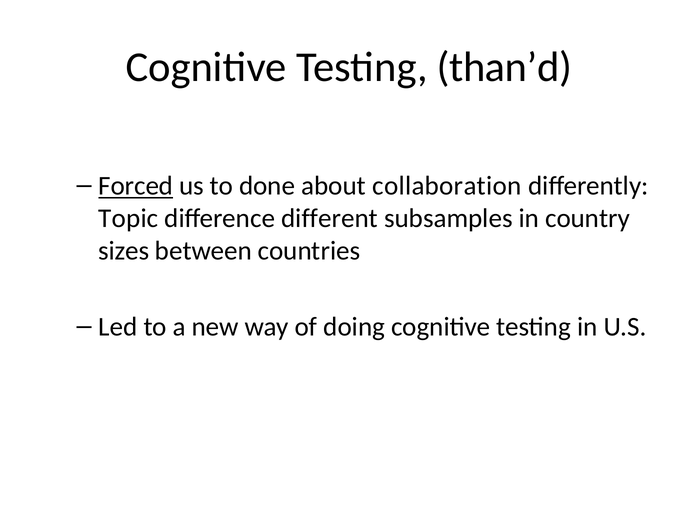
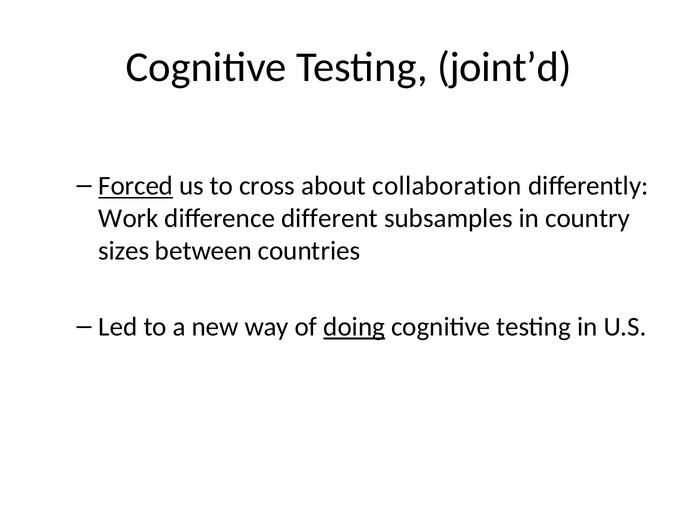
than’d: than’d -> joint’d (504, 67)
done: done -> cross (267, 186)
Topic: Topic -> Work (128, 219)
doing underline: none -> present (354, 327)
